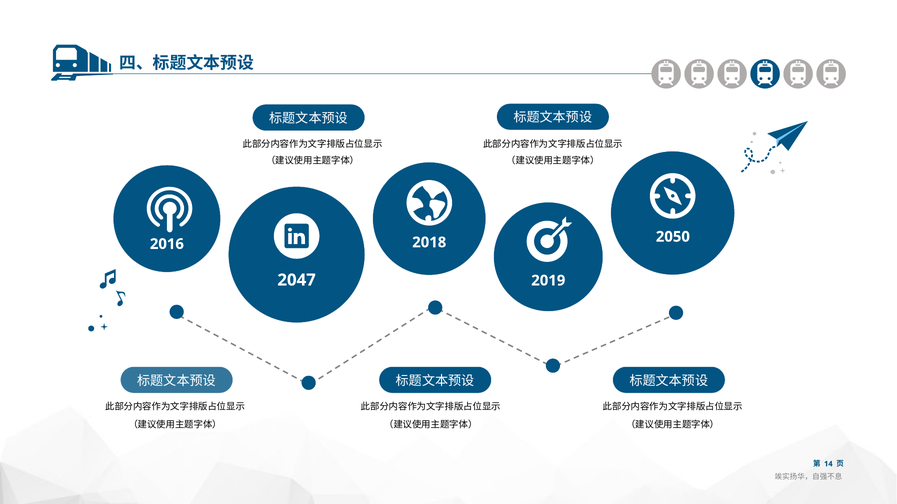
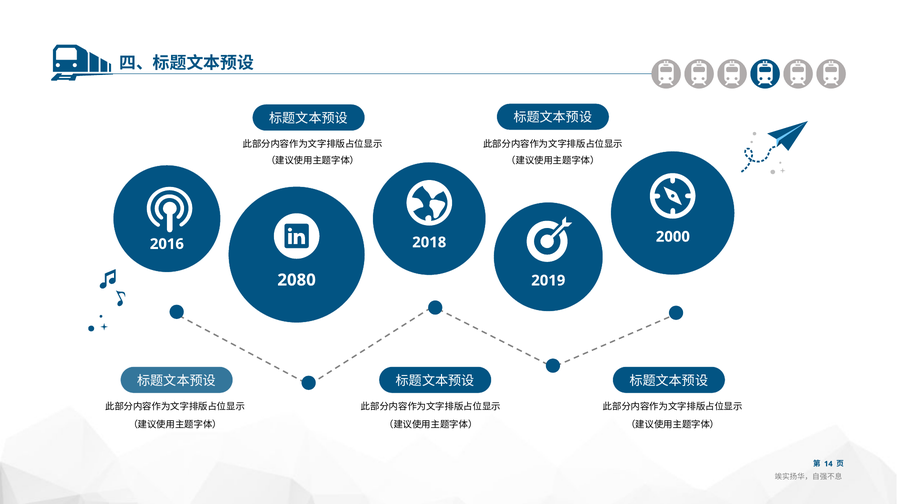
2050: 2050 -> 2000 (673, 237)
2047: 2047 -> 2080 (297, 280)
